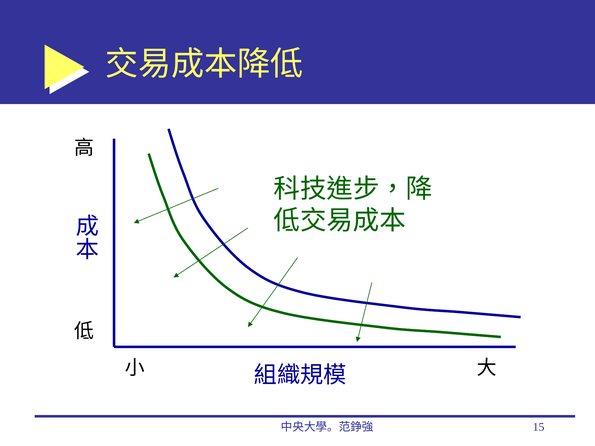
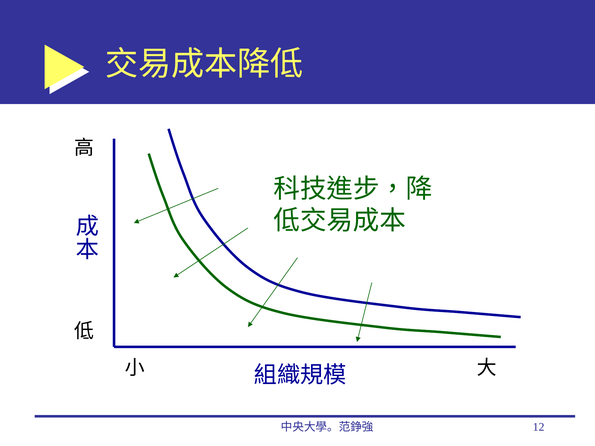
15: 15 -> 12 (539, 427)
